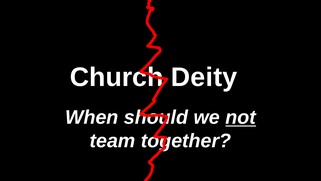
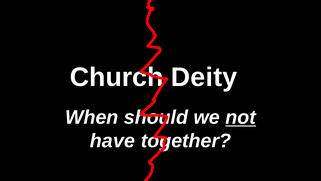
team: team -> have (112, 141)
